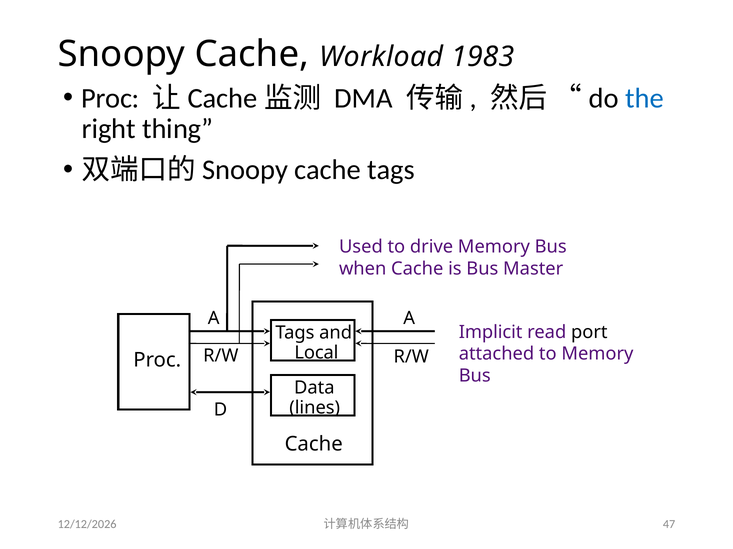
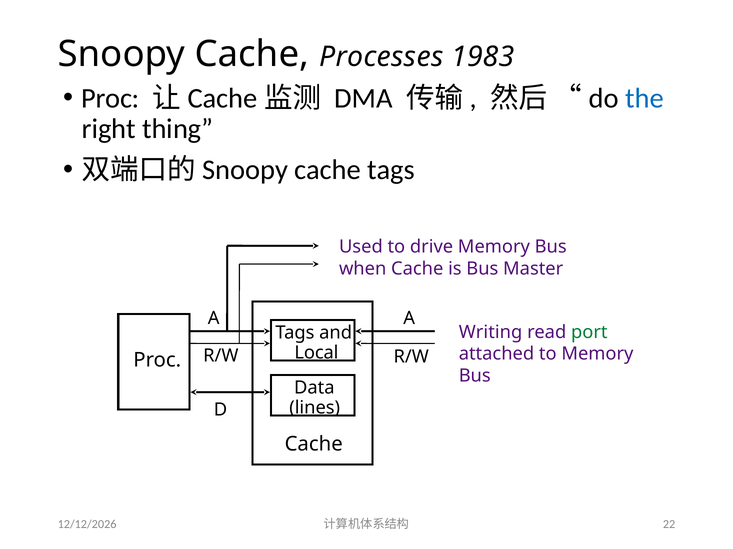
Workload: Workload -> Processes (381, 57)
Implicit: Implicit -> Writing (491, 332)
port colour: black -> green (589, 332)
47: 47 -> 22 (669, 525)
